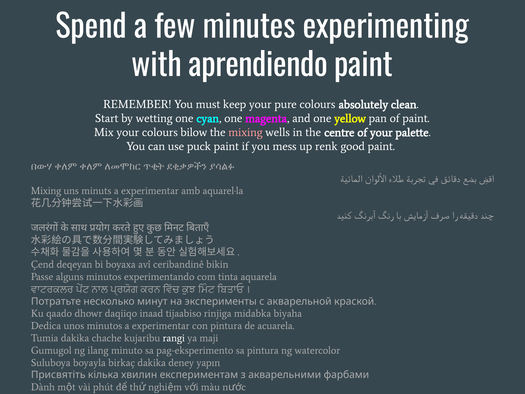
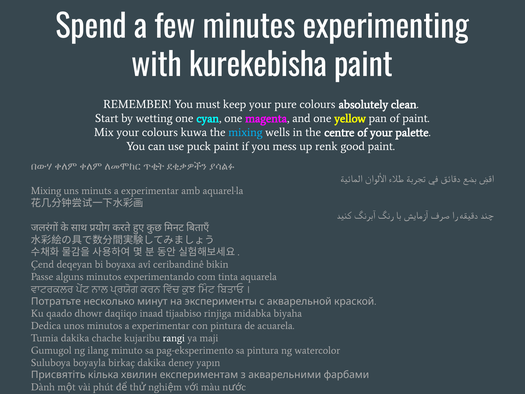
aprendiendo: aprendiendo -> kurekebisha (258, 66)
bilow: bilow -> kuwa (194, 132)
mixing colour: pink -> light blue (245, 132)
